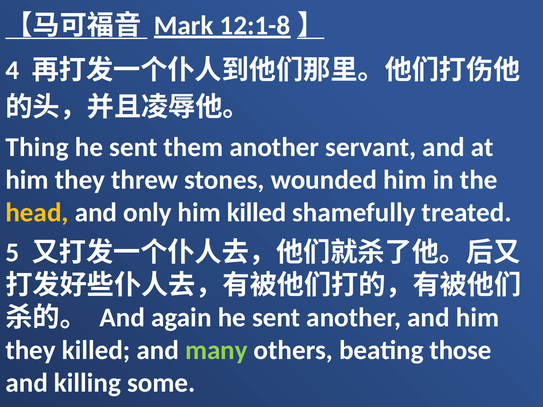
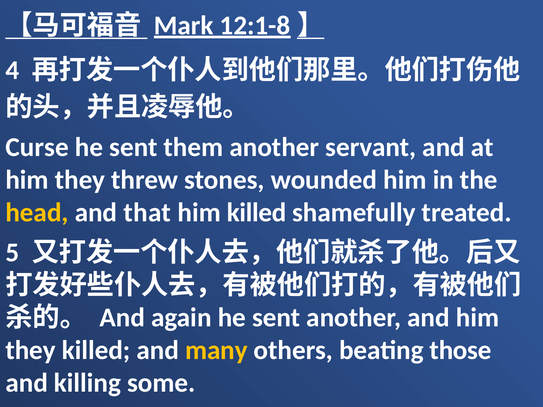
Thing: Thing -> Curse (37, 147)
only: only -> that (147, 213)
many colour: light green -> yellow (216, 350)
